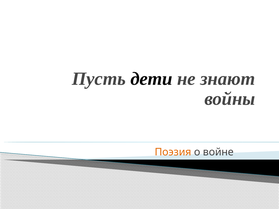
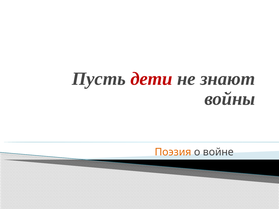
дети colour: black -> red (151, 79)
